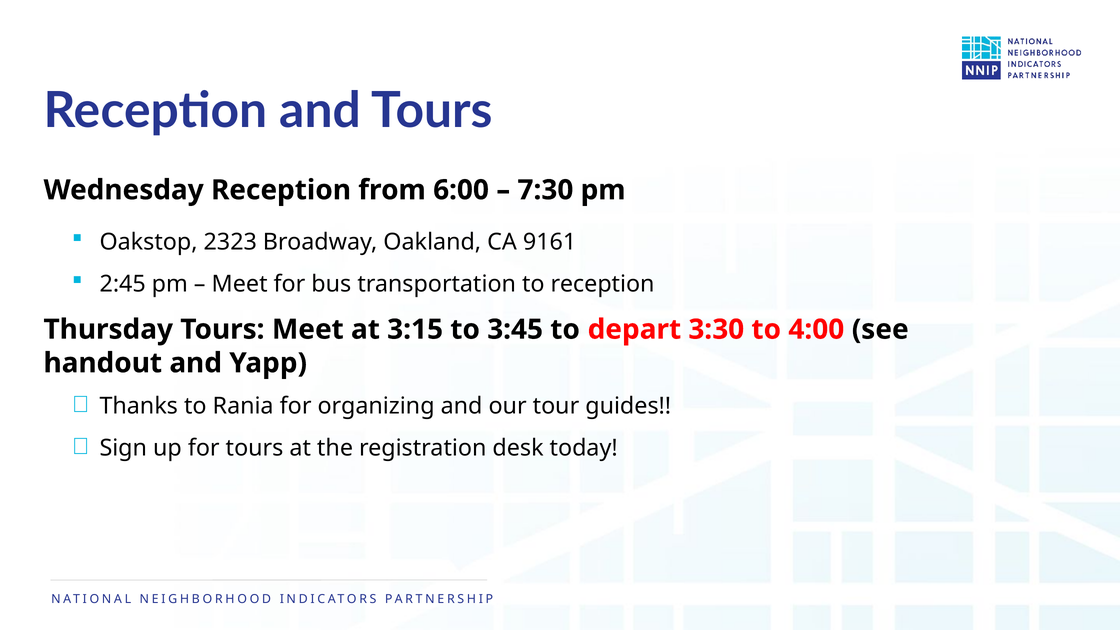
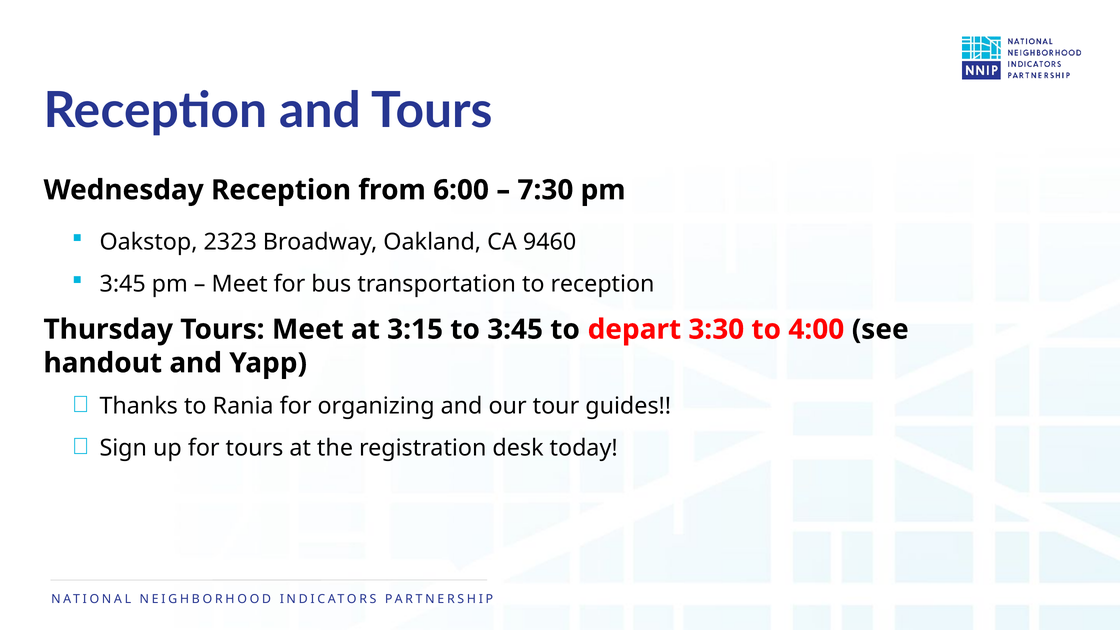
9161: 9161 -> 9460 (550, 242)
2:45: 2:45 -> 3:45 (123, 284)
